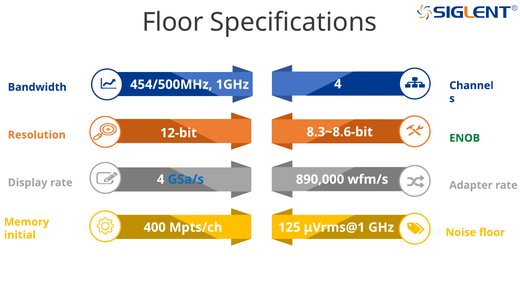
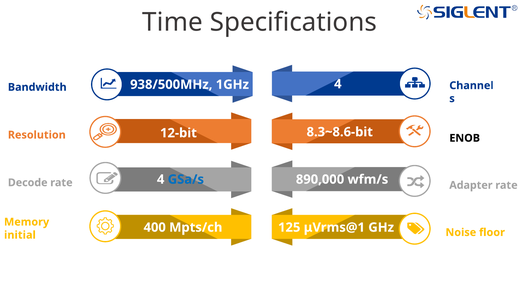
Floor: Floor -> Time (173, 22)
454/500MHz: 454/500MHz -> 938/500MHz (171, 84)
ENOB colour: green -> black (465, 138)
Display: Display -> Decode (28, 182)
